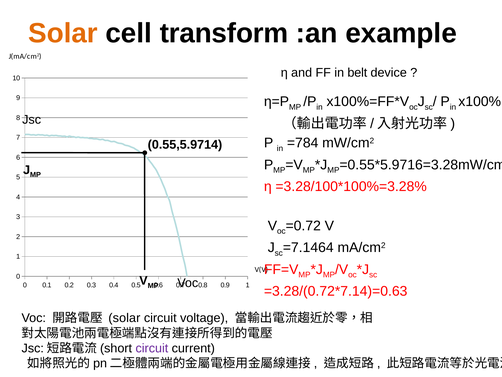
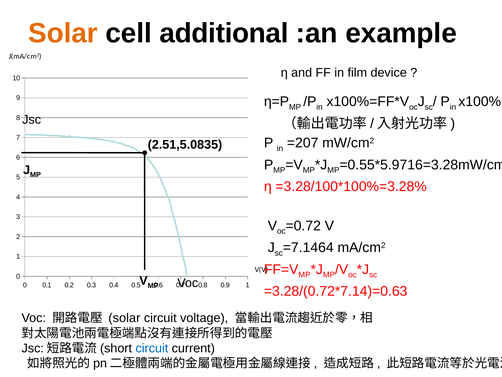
transform: transform -> additional (224, 33)
belt: belt -> film (357, 73)
=784: =784 -> =207 (303, 143)
0.55,5.9714: 0.55,5.9714 -> 2.51,5.0835 (185, 145)
circuit colour: purple -> blue (152, 348)
